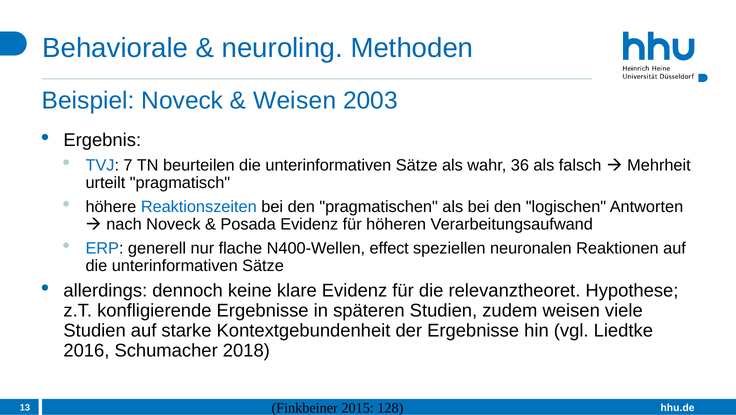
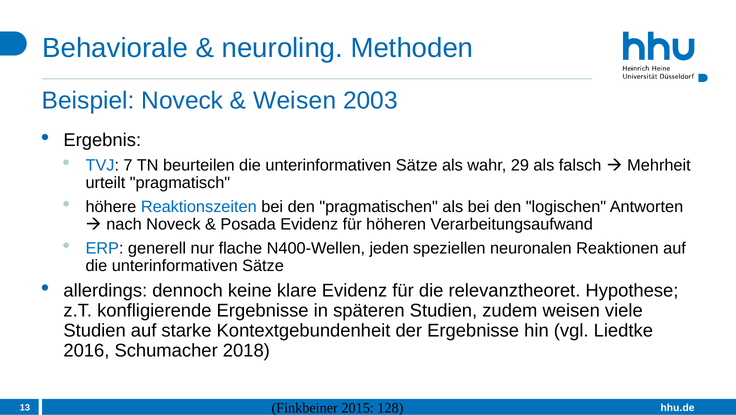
36: 36 -> 29 (520, 165)
effect: effect -> jeden (389, 248)
